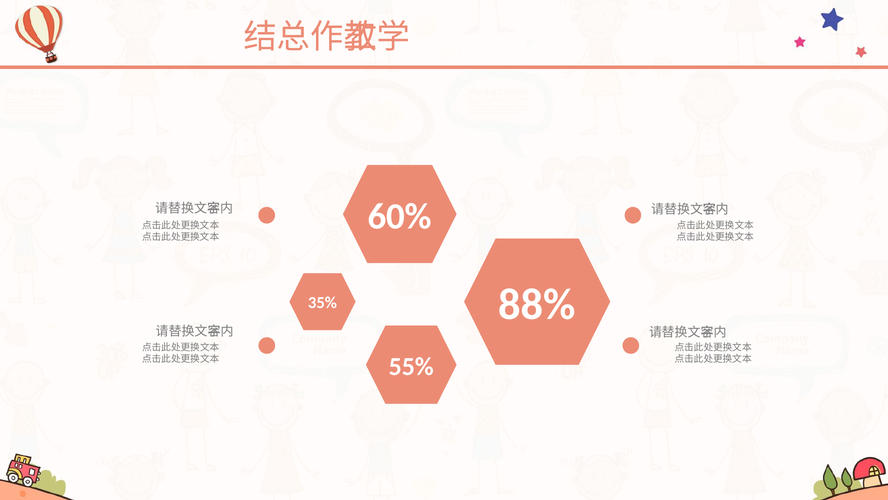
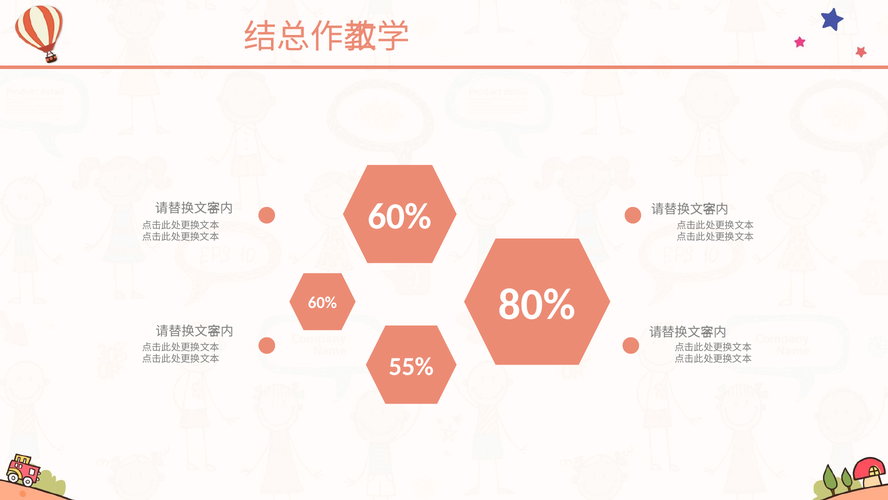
88%: 88% -> 80% (537, 305)
35%: 35% -> 60% (322, 303)
